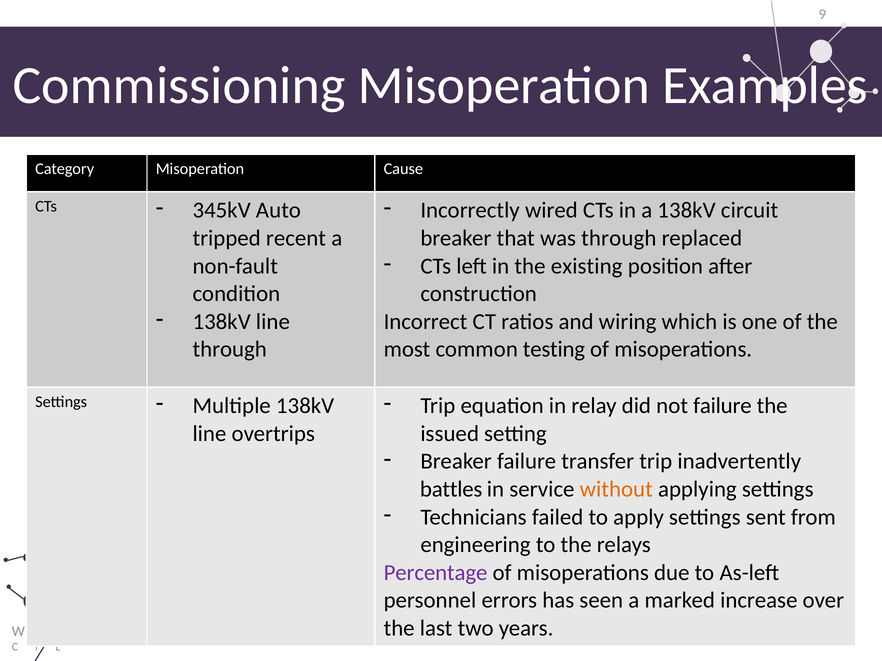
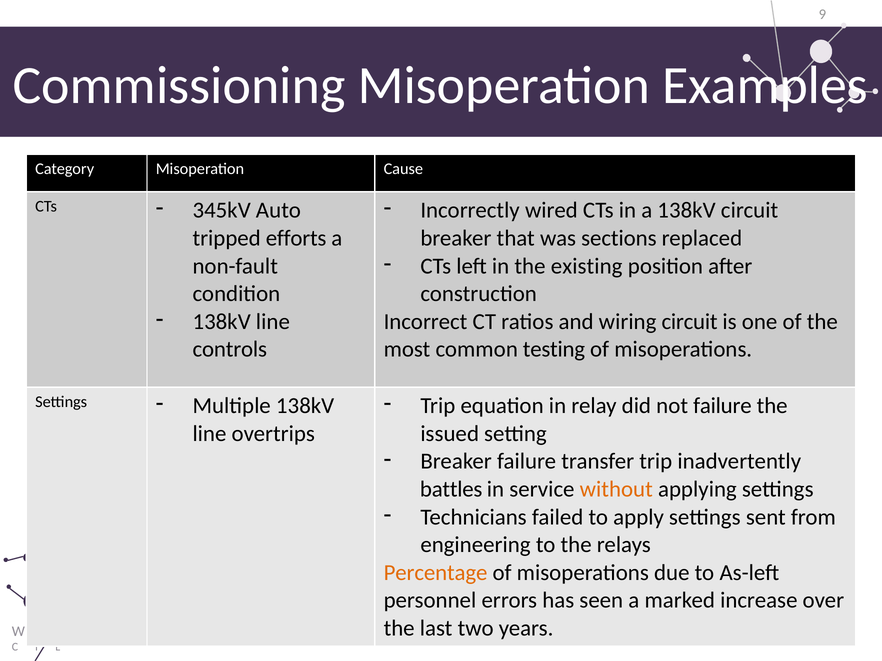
recent: recent -> efforts (296, 238)
was through: through -> sections (619, 238)
wiring which: which -> circuit (690, 322)
through: through -> controls (230, 350)
Percentage colour: purple -> orange (436, 573)
